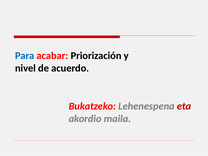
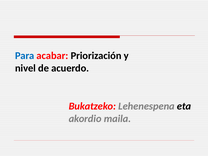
eta colour: red -> black (184, 106)
